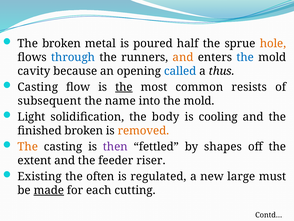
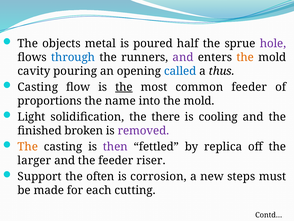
The broken: broken -> objects (61, 43)
hole colour: orange -> purple (273, 43)
and colour: orange -> purple (183, 57)
the colour: blue -> orange (245, 57)
because: because -> pouring (75, 71)
common resists: resists -> feeder (249, 87)
subsequent: subsequent -> proportions (50, 101)
body: body -> there (166, 117)
removed colour: orange -> purple (143, 130)
shapes: shapes -> replica (223, 146)
extent: extent -> larger (34, 160)
Existing: Existing -> Support (40, 176)
regulated: regulated -> corrosion (158, 176)
large: large -> steps (241, 176)
made underline: present -> none (49, 190)
